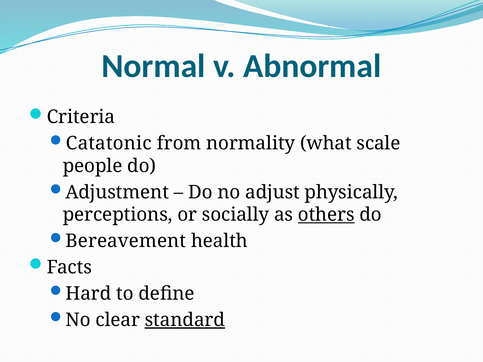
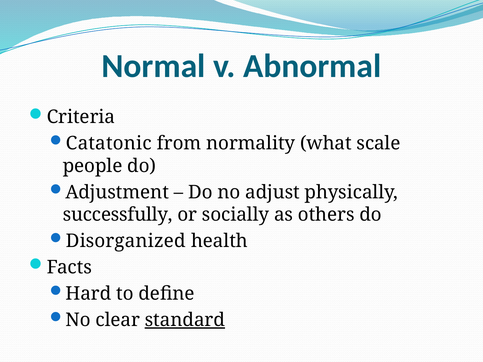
perceptions: perceptions -> successfully (118, 215)
others underline: present -> none (326, 215)
Bereavement: Bereavement -> Disorganized (126, 241)
